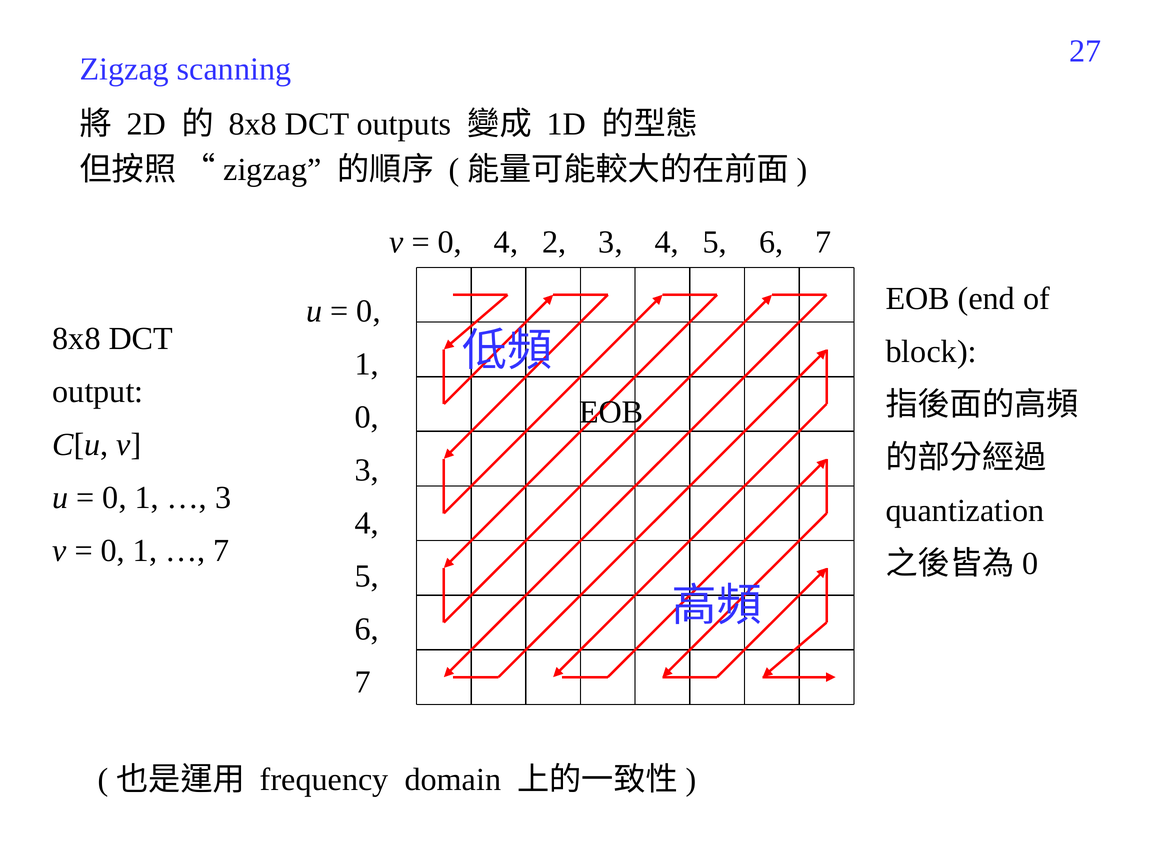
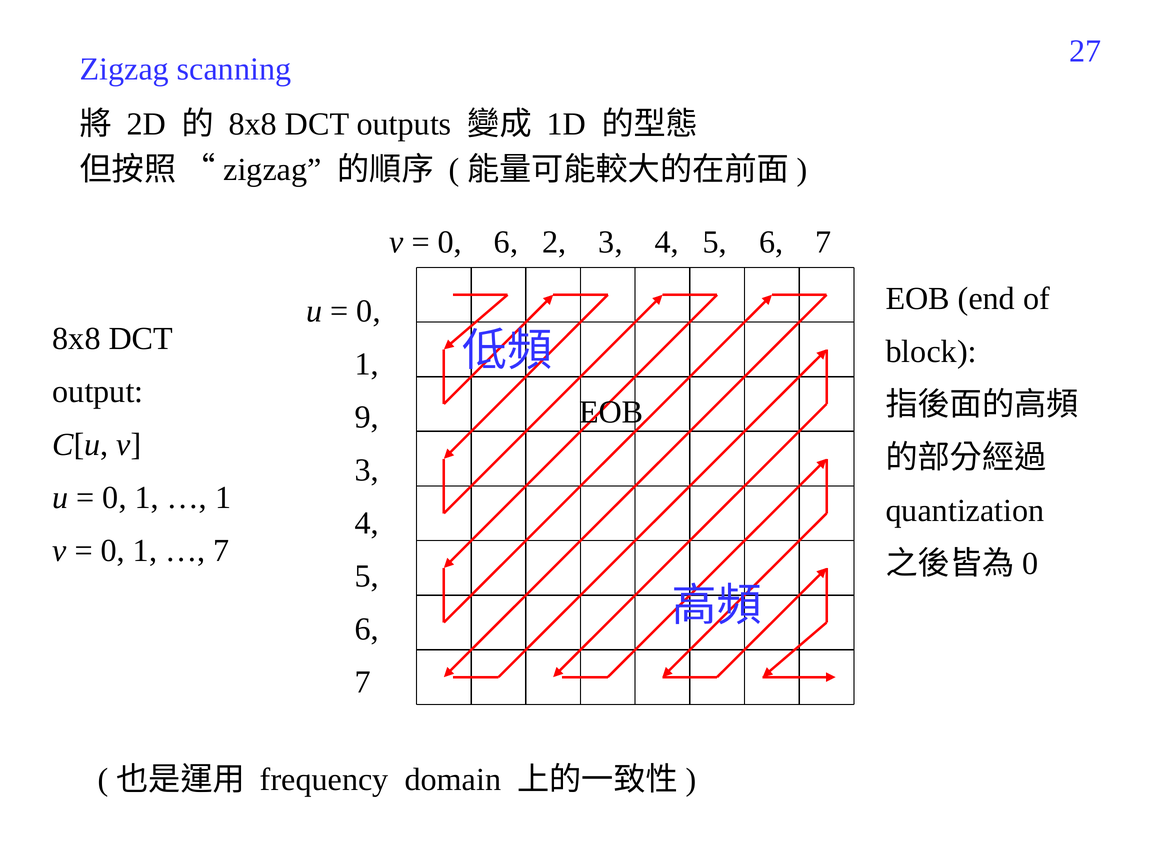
0 4: 4 -> 6 (506, 242)
0: 0 -> 9 (367, 418)
3: 3 -> 1 (223, 498)
